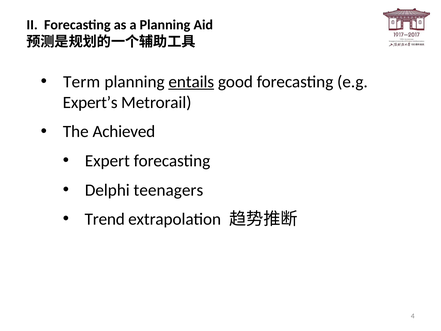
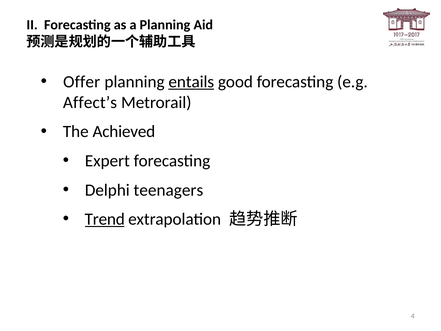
Term: Term -> Offer (82, 82)
Expert’s: Expert’s -> Affect’s (90, 102)
Trend underline: none -> present (105, 219)
